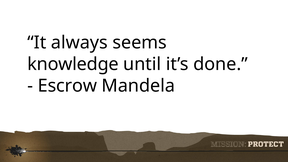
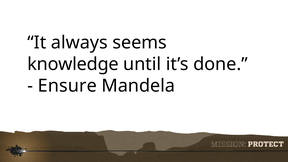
Escrow: Escrow -> Ensure (67, 86)
